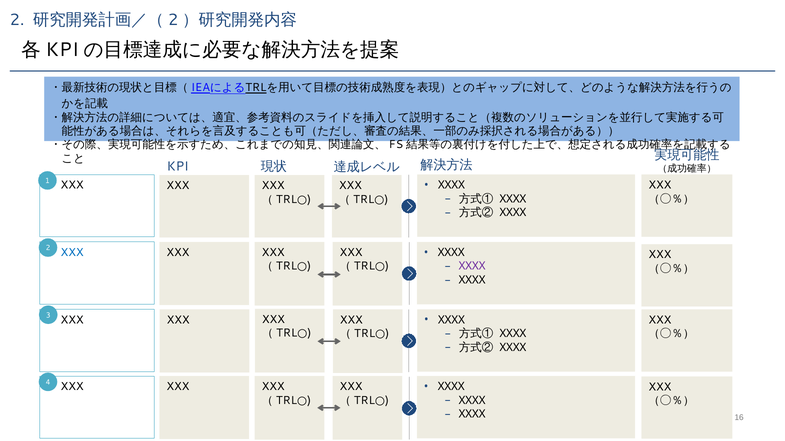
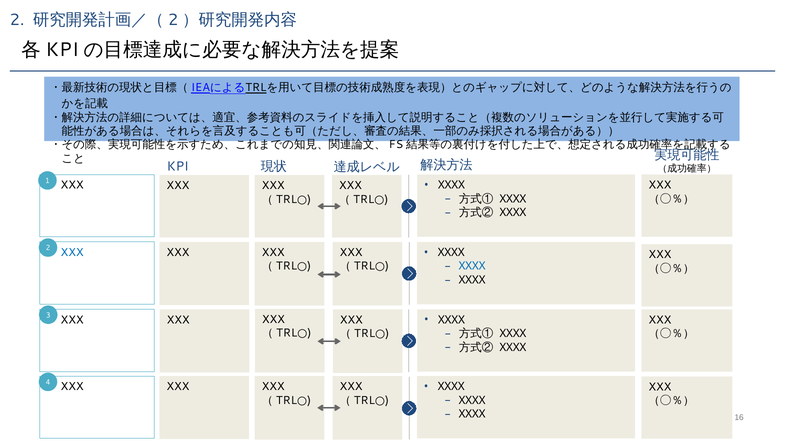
XXXX colour: purple -> blue (472, 267)
